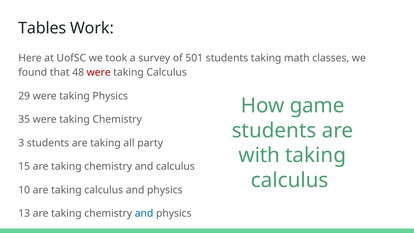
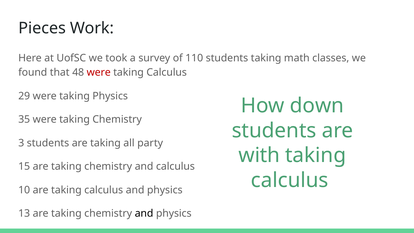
Tables: Tables -> Pieces (42, 28)
501: 501 -> 110 (194, 58)
game: game -> down (317, 106)
and colour: blue -> black (144, 213)
